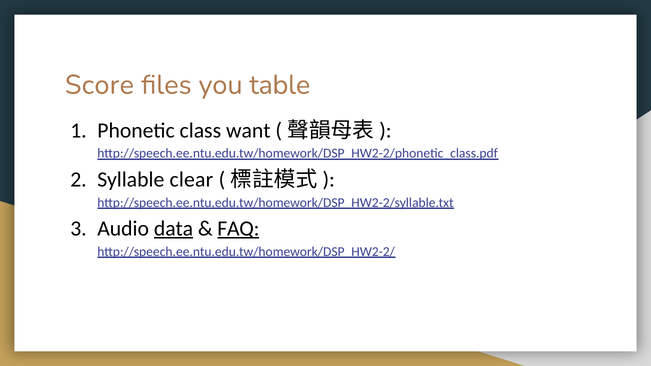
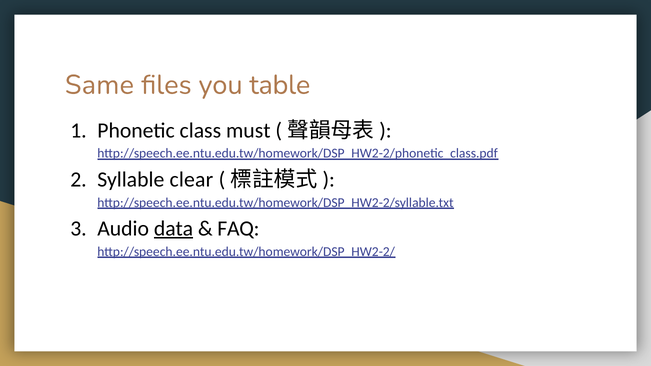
Score: Score -> Same (99, 85)
want: want -> must (248, 131)
FAQ underline: present -> none (238, 229)
